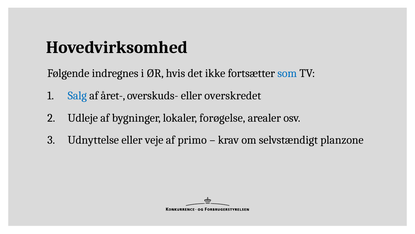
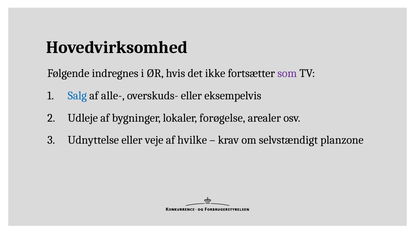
som colour: blue -> purple (287, 73)
året-: året- -> alle- (113, 95)
overskredet: overskredet -> eksempelvis (233, 95)
primo: primo -> hvilke (192, 140)
